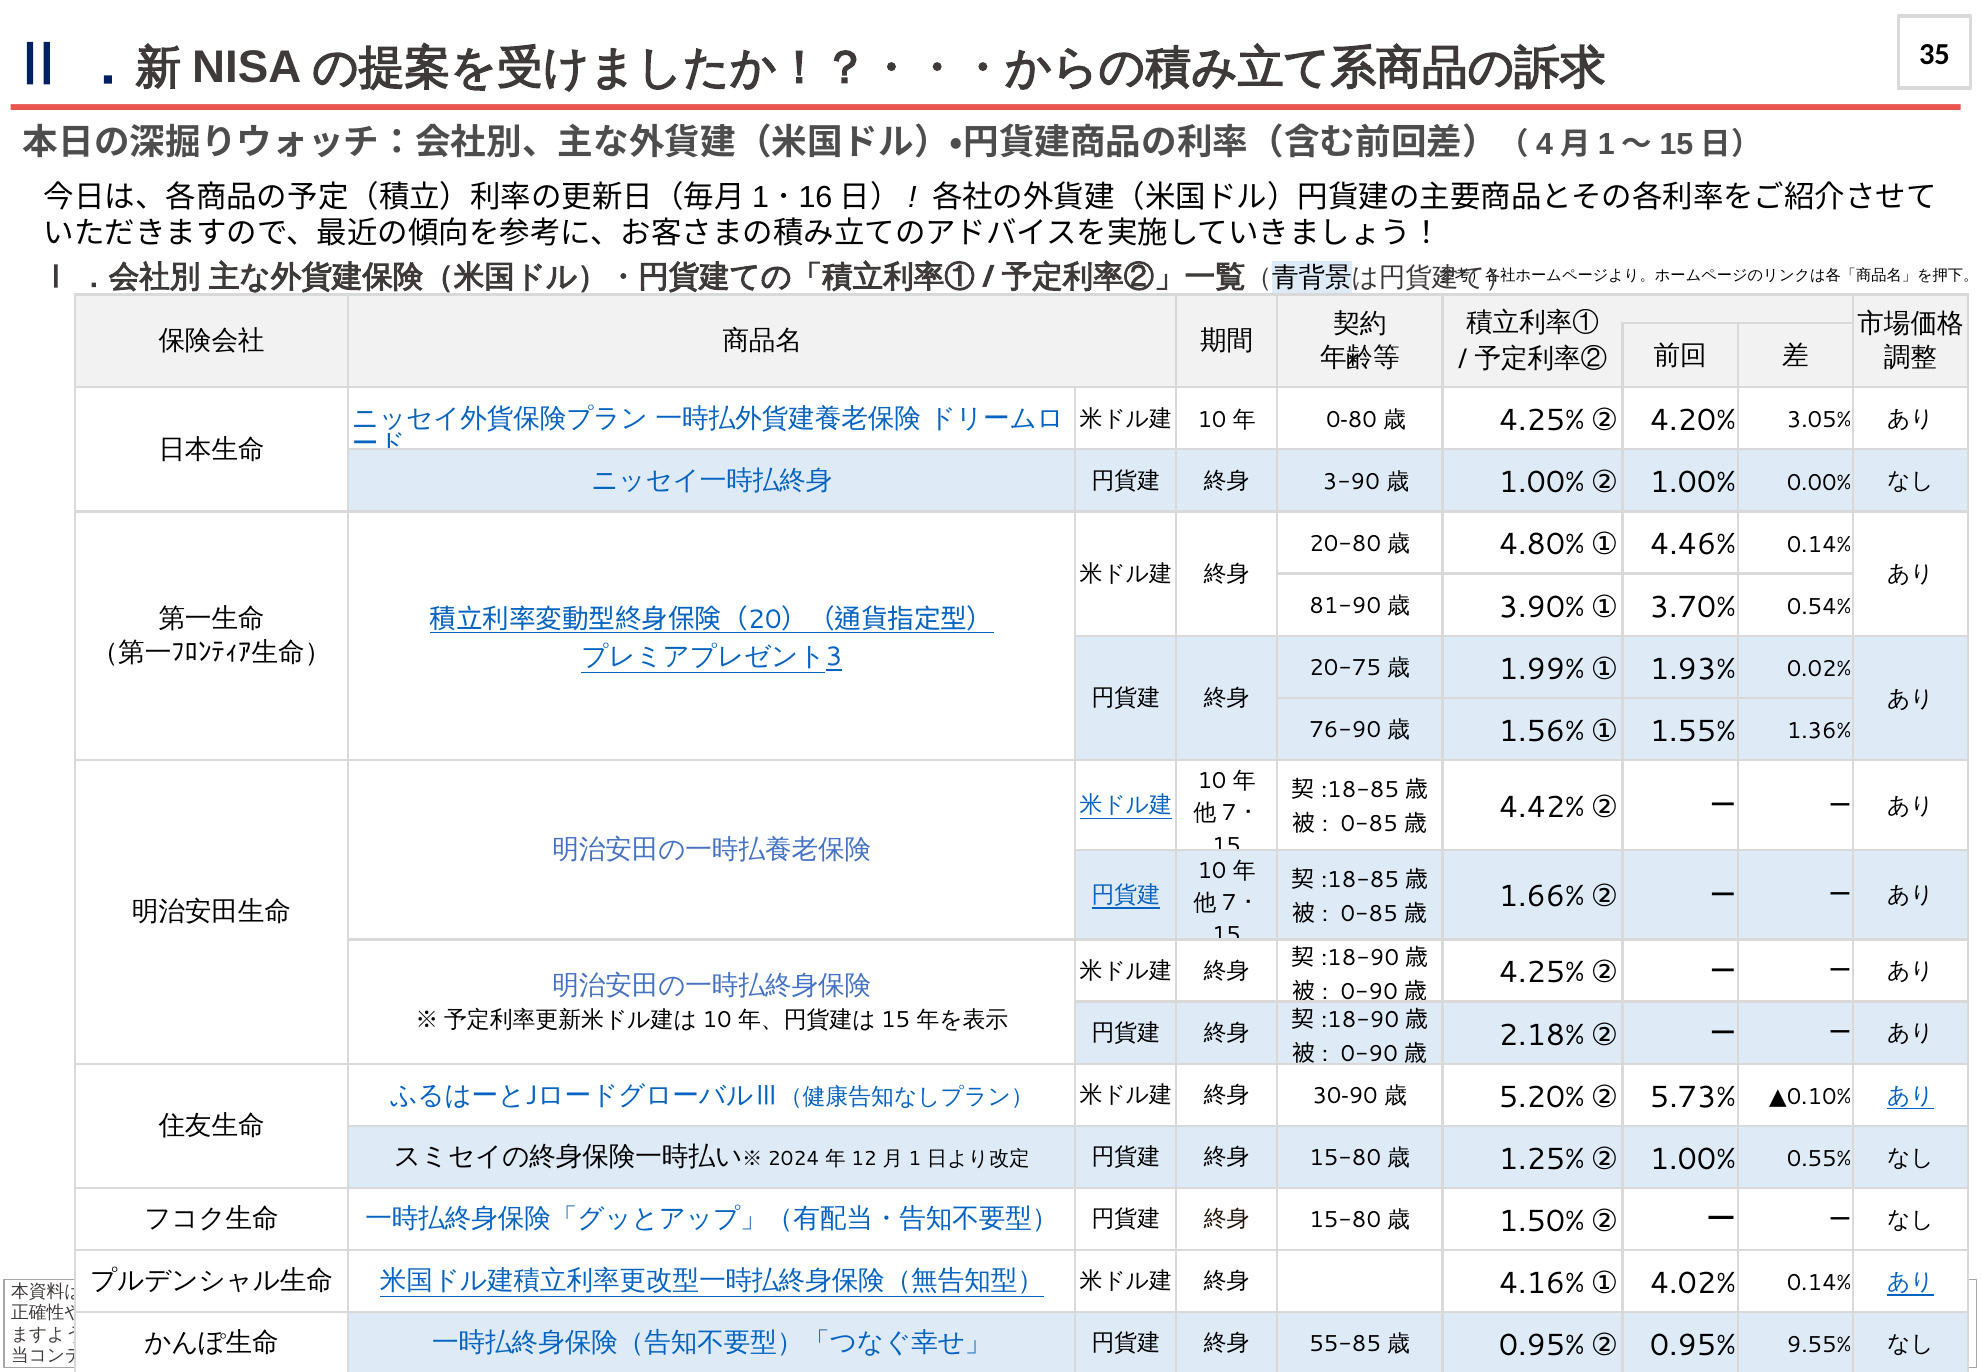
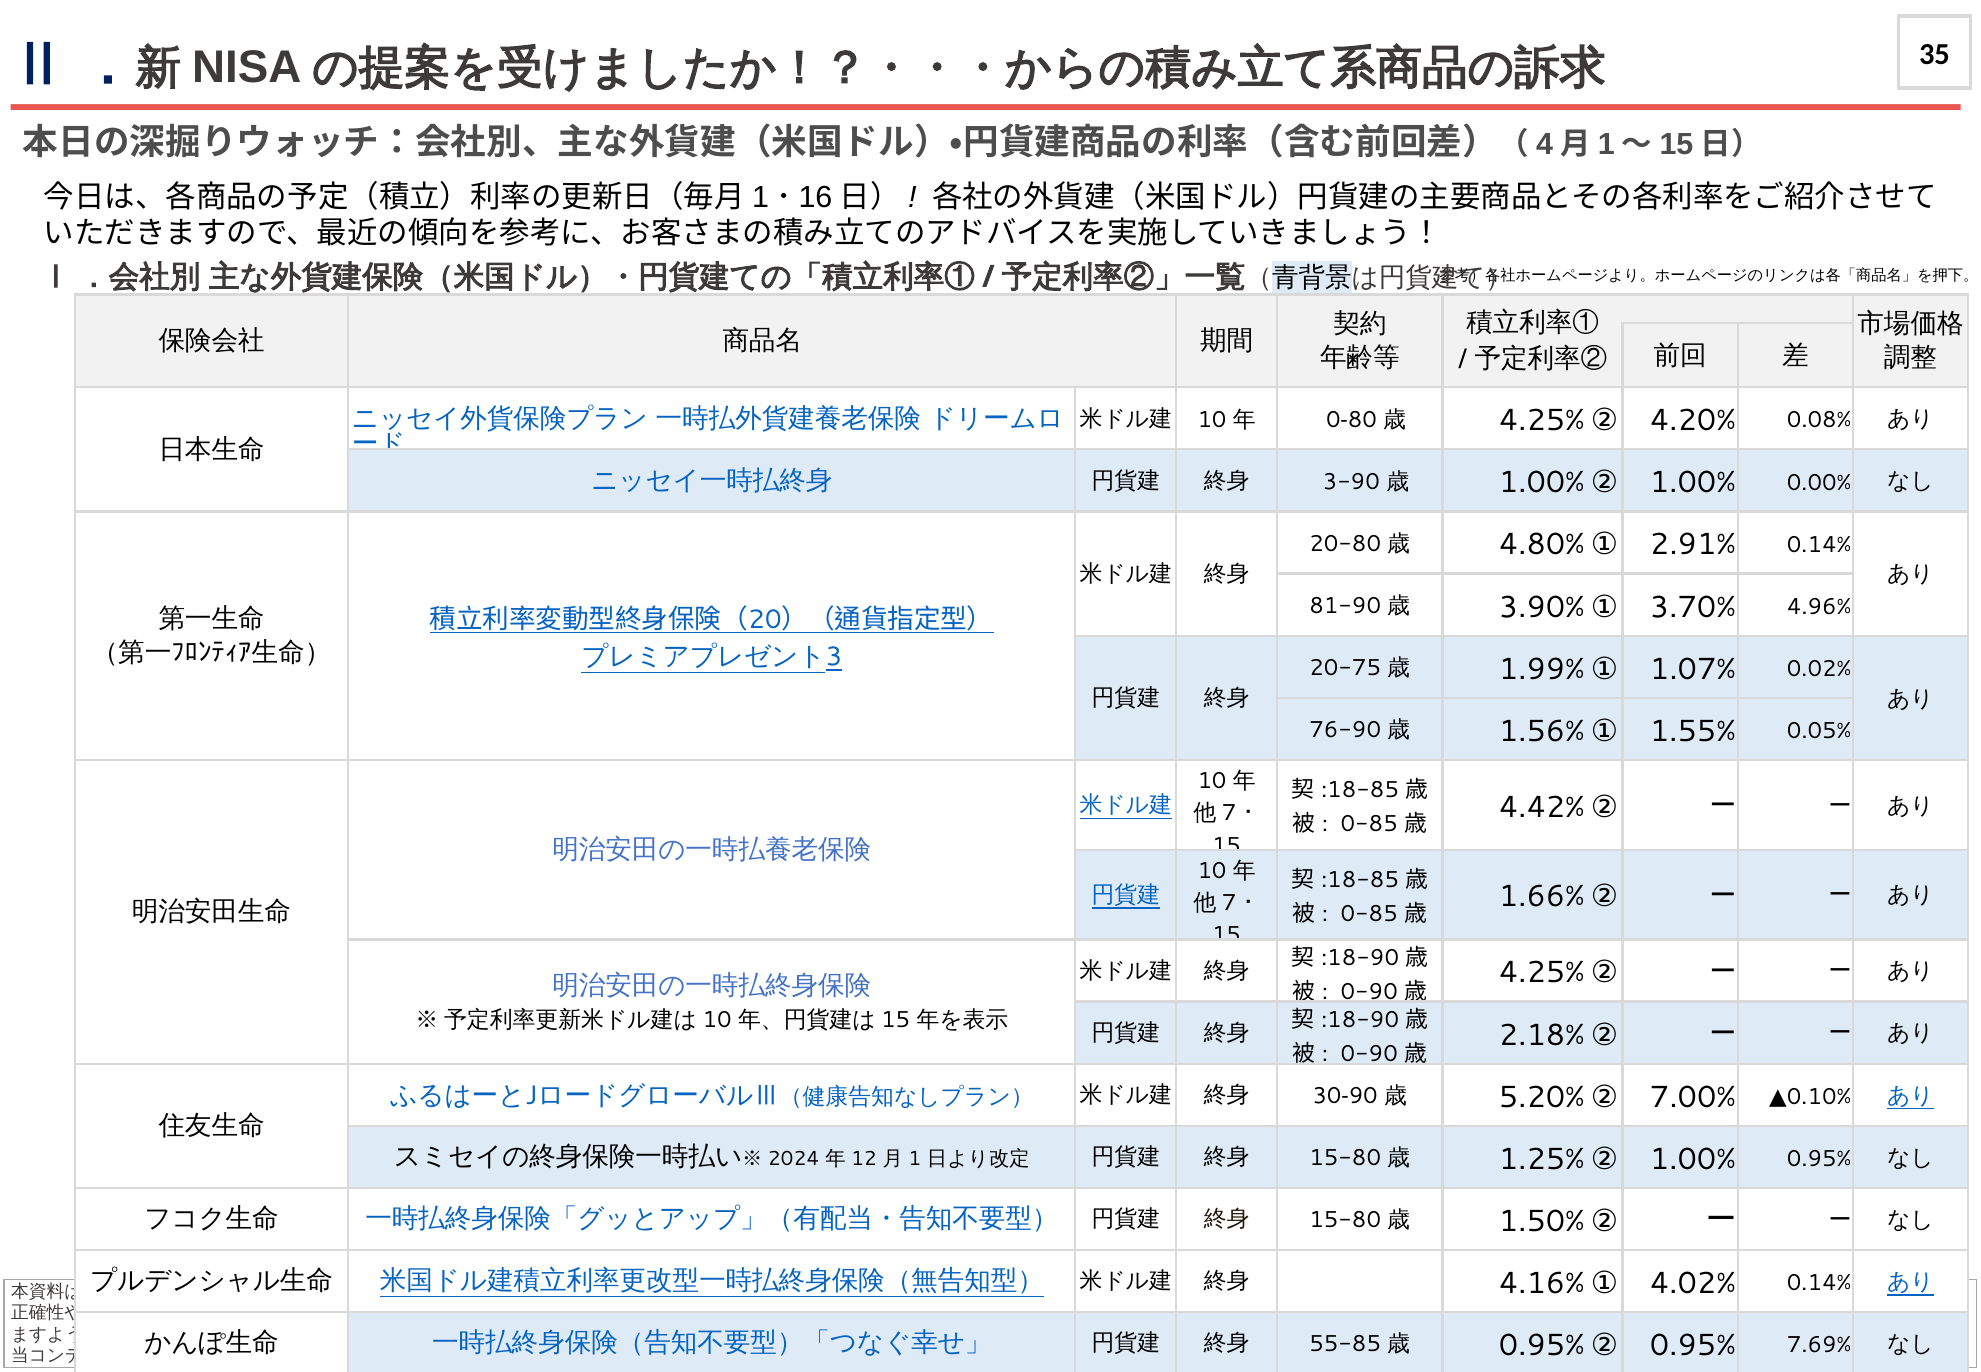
3.05%: 3.05% -> 0.08% (1819, 420)
4.46%: 4.46% -> 2.91% (1693, 545)
0.54%: 0.54% -> 4.96% (1819, 606)
1.93%: 1.93% -> 1.07% (1693, 669)
1.36%: 1.36% -> 0.05% (1819, 731)
5.73%: 5.73% -> 7.00% (1693, 1097)
1.00% 0.55%: 0.55% -> 0.95% (1819, 1158)
9.55%: 9.55% -> 7.69% (1819, 1344)
